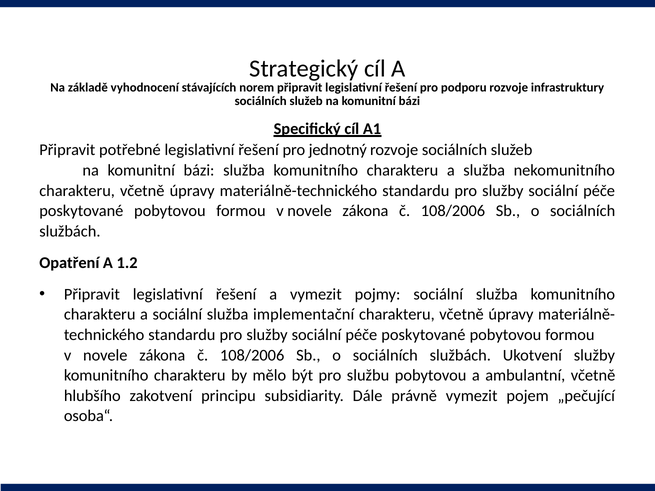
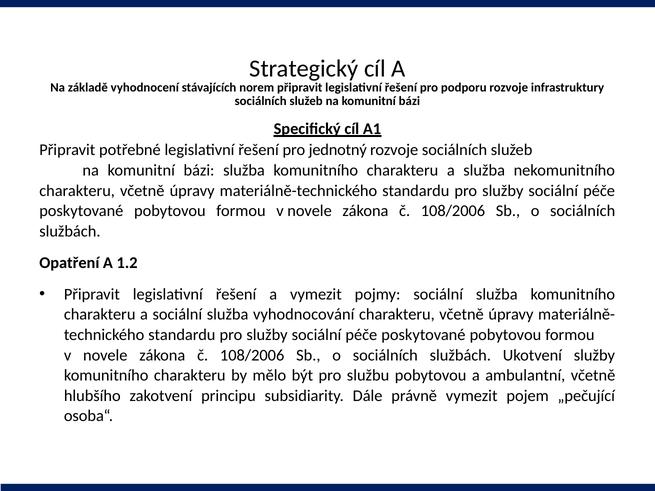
implementační: implementační -> vyhodnocování (304, 315)
